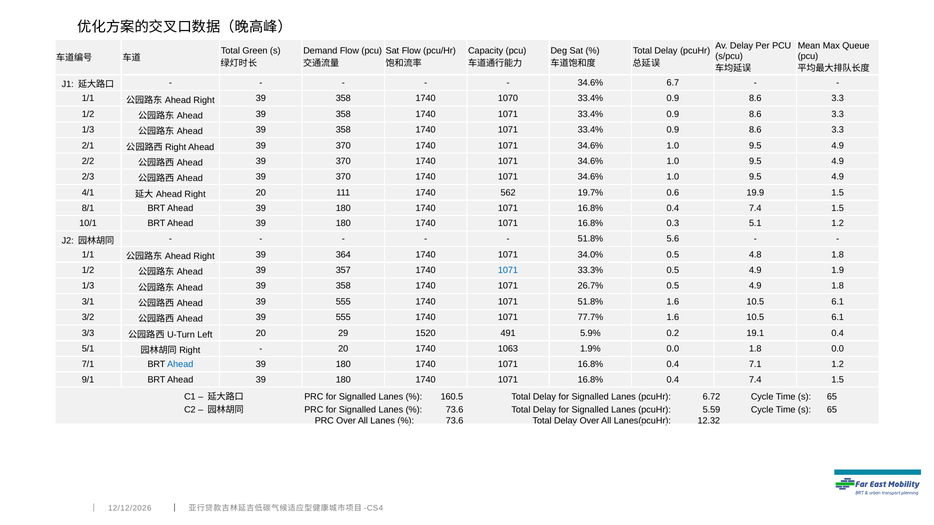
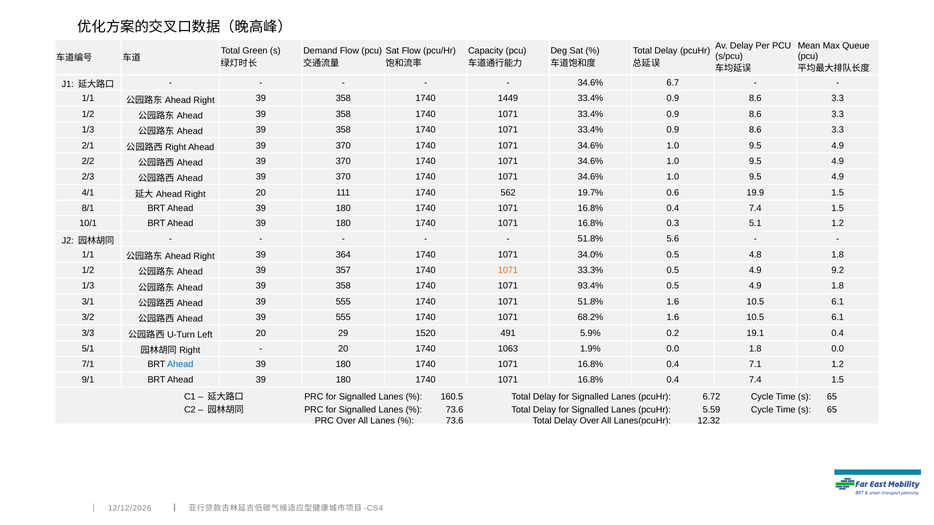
1070: 1070 -> 1449 (508, 99)
1071 colour: blue -> orange (508, 271)
1.9: 1.9 -> 9.2 (838, 271)
26.7%: 26.7% -> 93.4% (590, 286)
77.7%: 77.7% -> 68.2% (590, 318)
